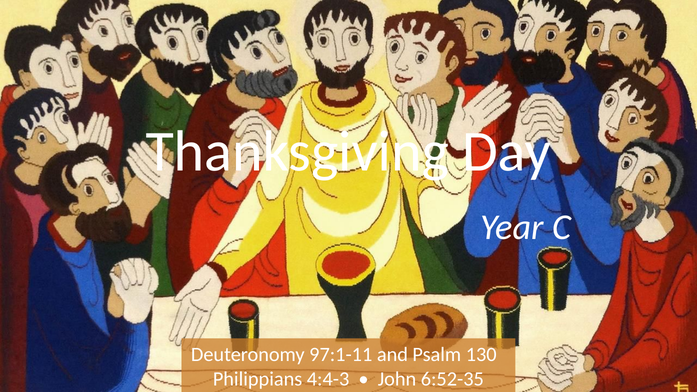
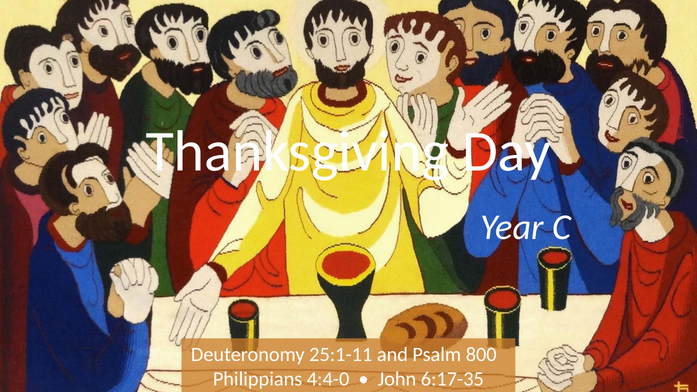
97:1-11: 97:1-11 -> 25:1-11 (341, 355)
130: 130 -> 800 (481, 355)
4:4-3: 4:4-3 -> 4:4-0 (328, 379)
6:52-35: 6:52-35 -> 6:17-35 (452, 379)
